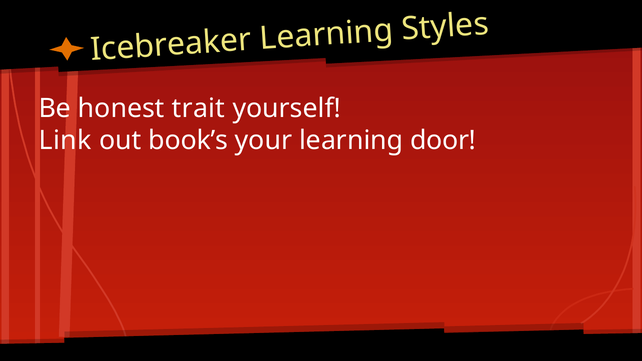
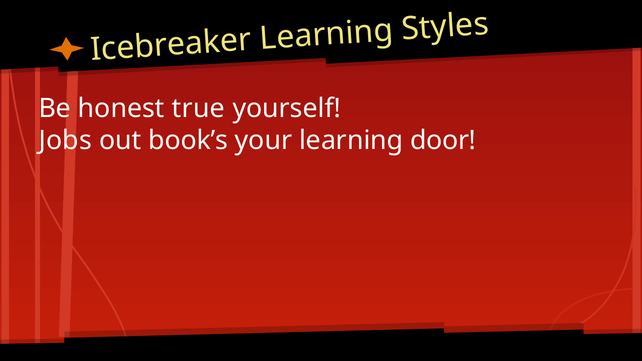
trait: trait -> true (198, 109)
Link: Link -> Jobs (65, 141)
